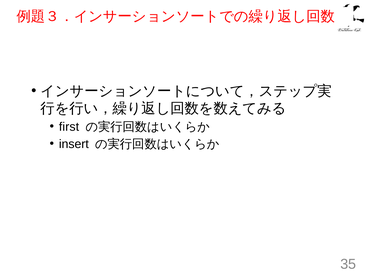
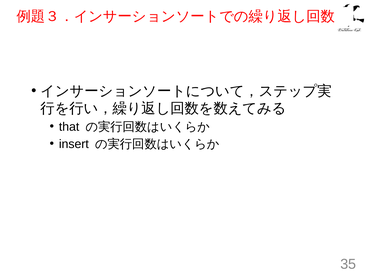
first: first -> that (69, 127)
